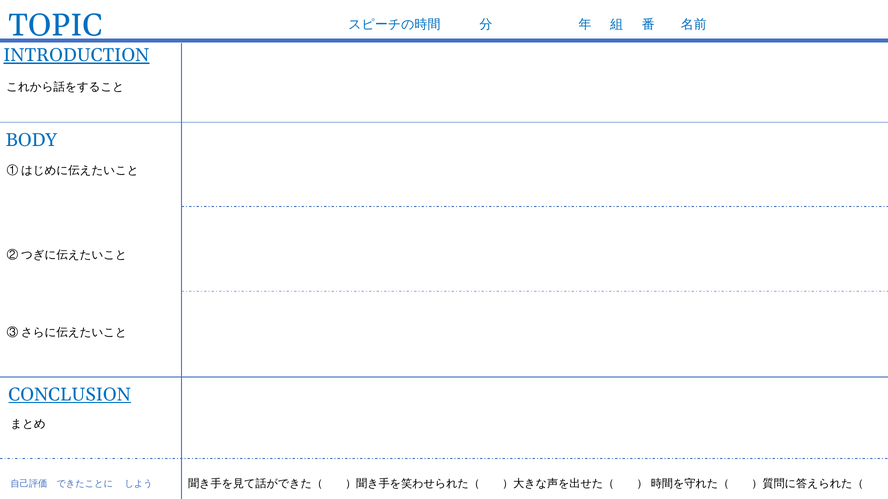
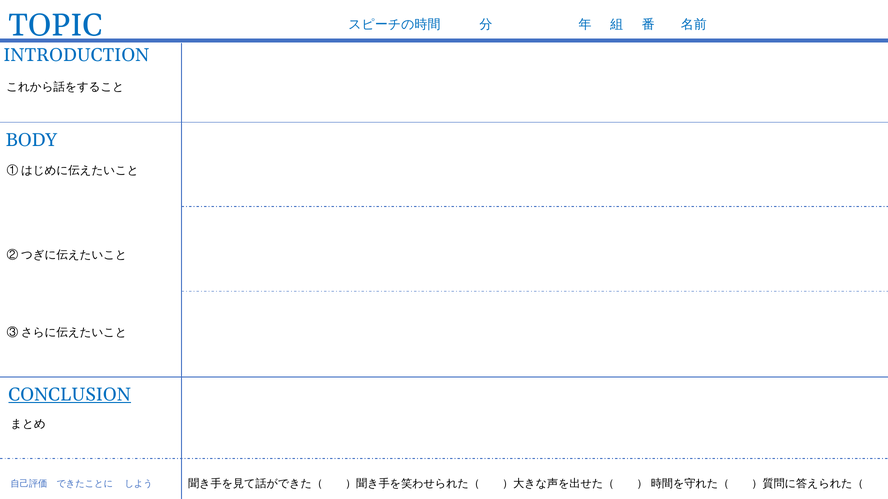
INTRODUCTION underline: present -> none (76, 55)
